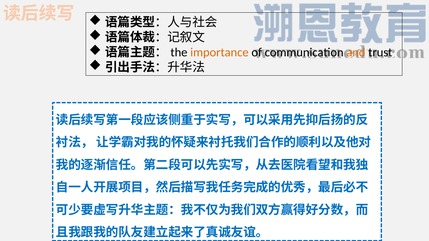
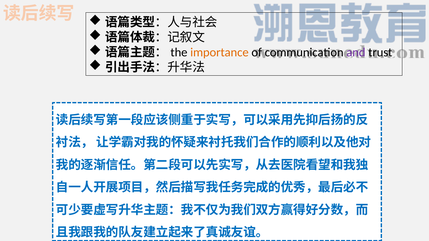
and colour: orange -> purple (356, 52)
